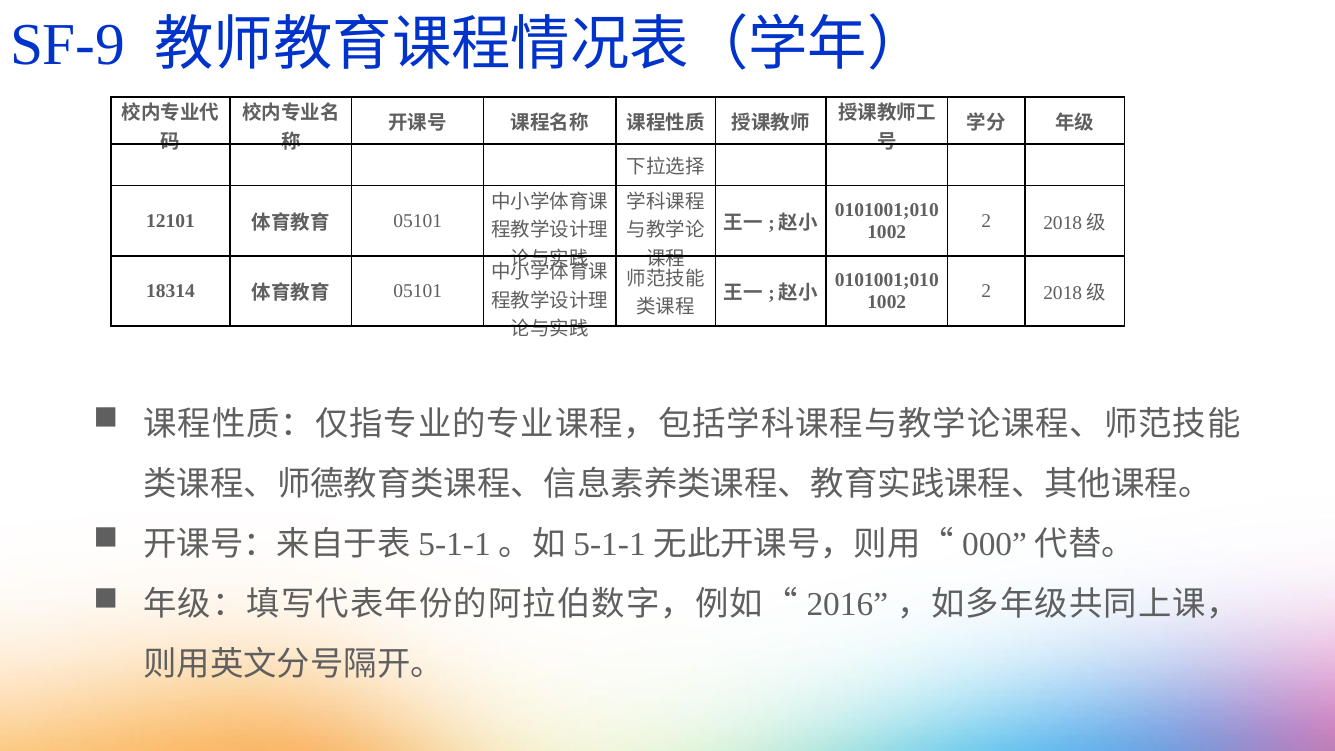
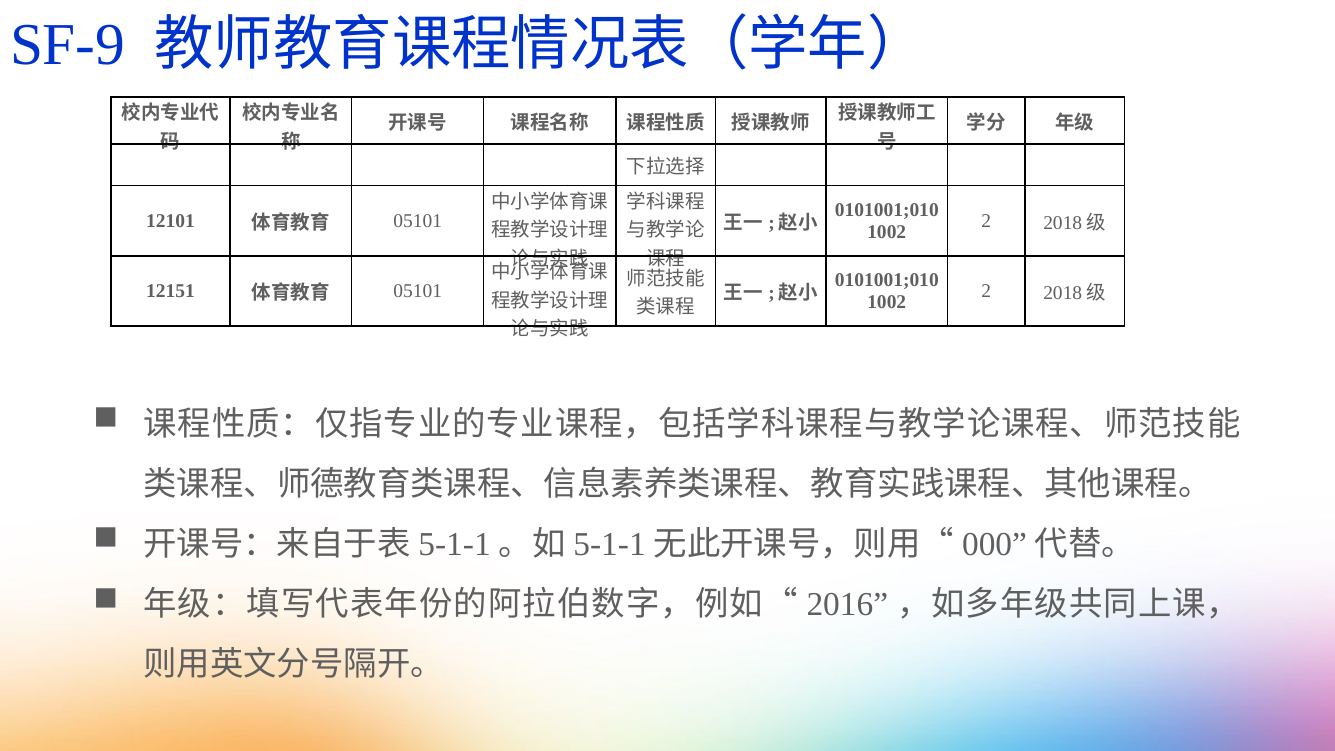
18314: 18314 -> 12151 (171, 291)
